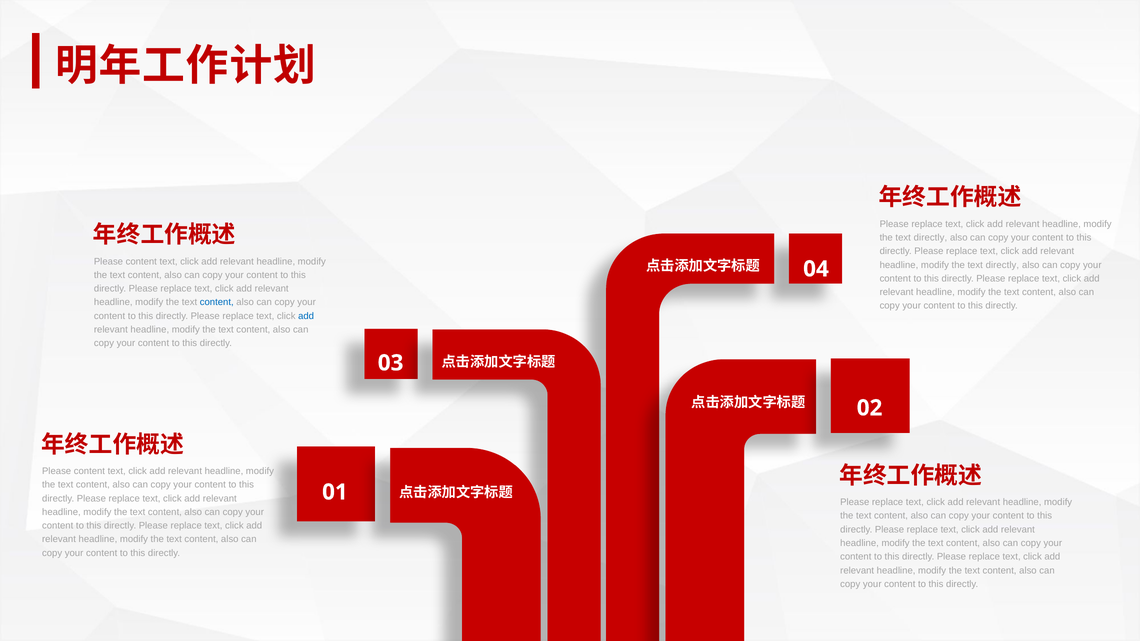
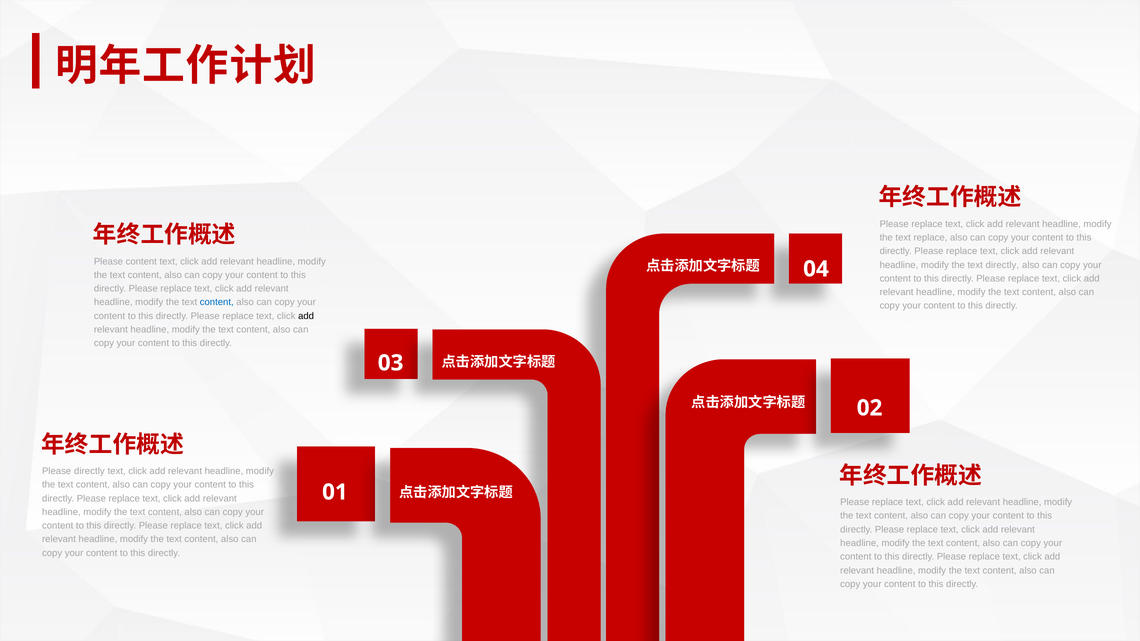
directly: directly -> replace (930, 238)
add colour: blue -> black (306, 316)
content: content -> directly (89, 471)
